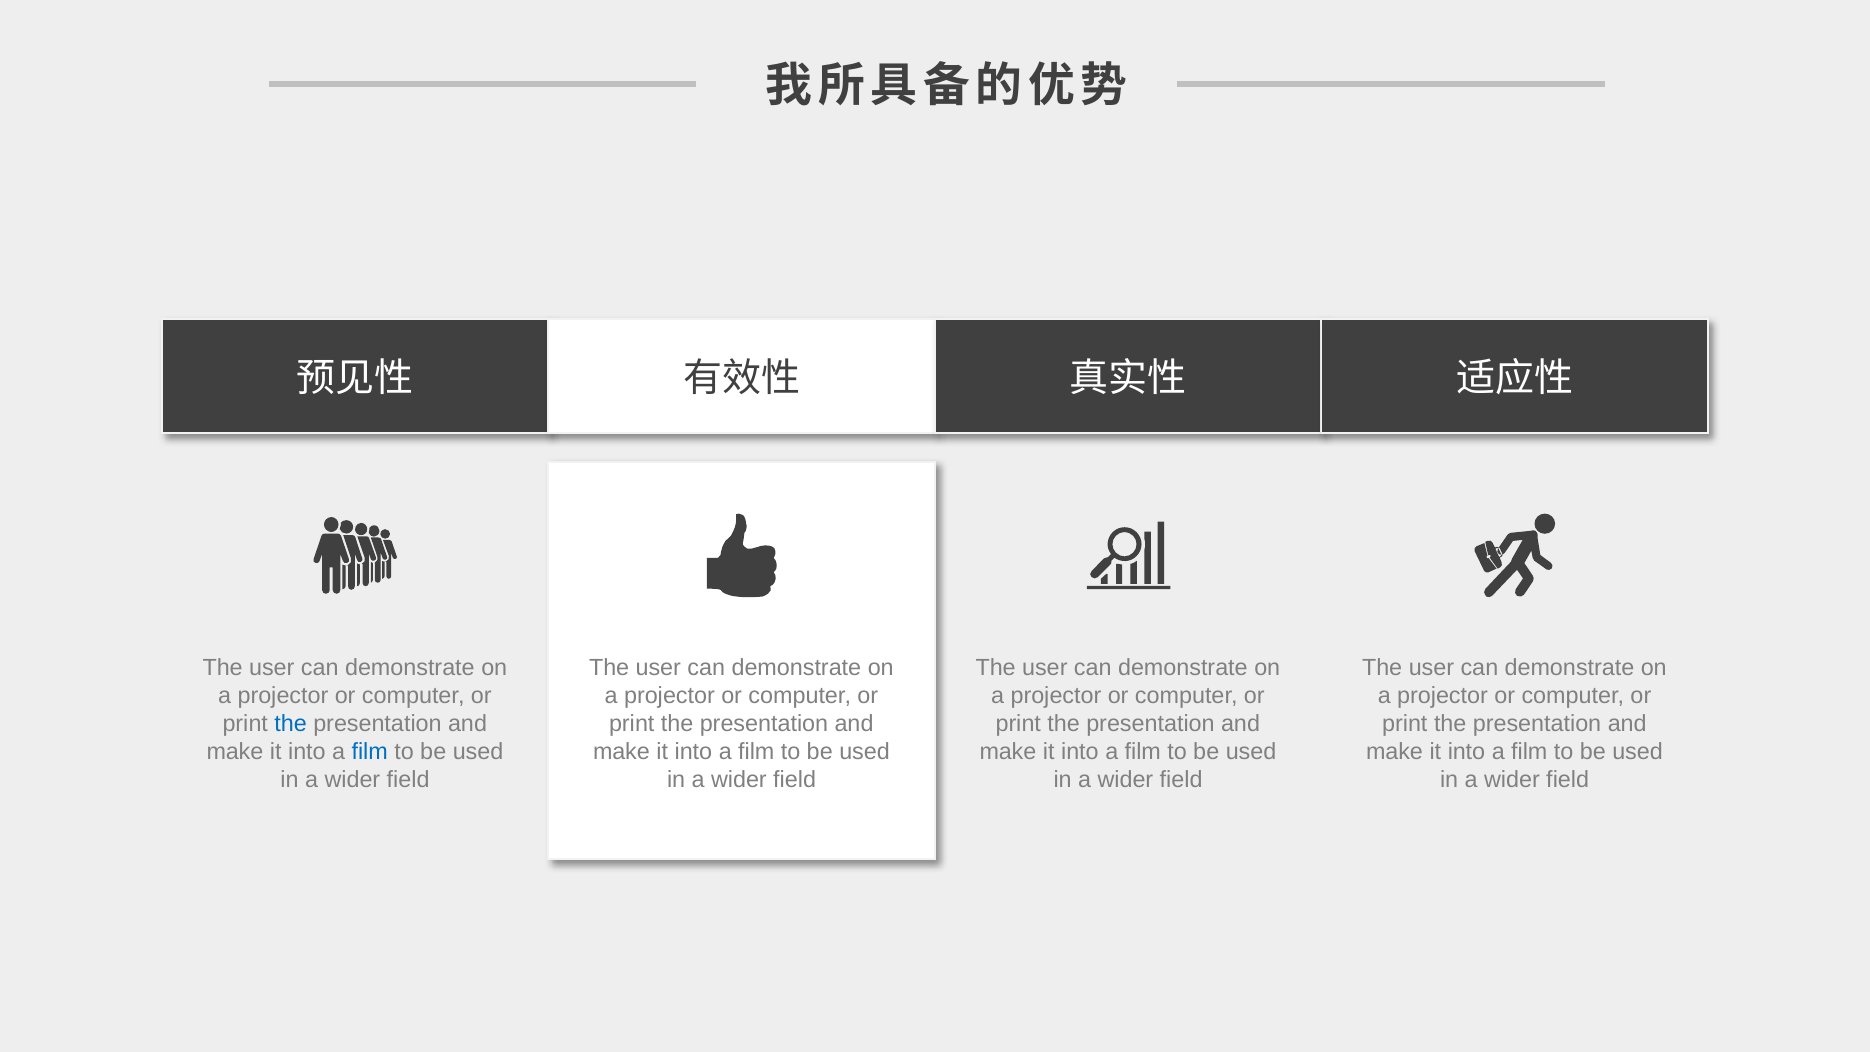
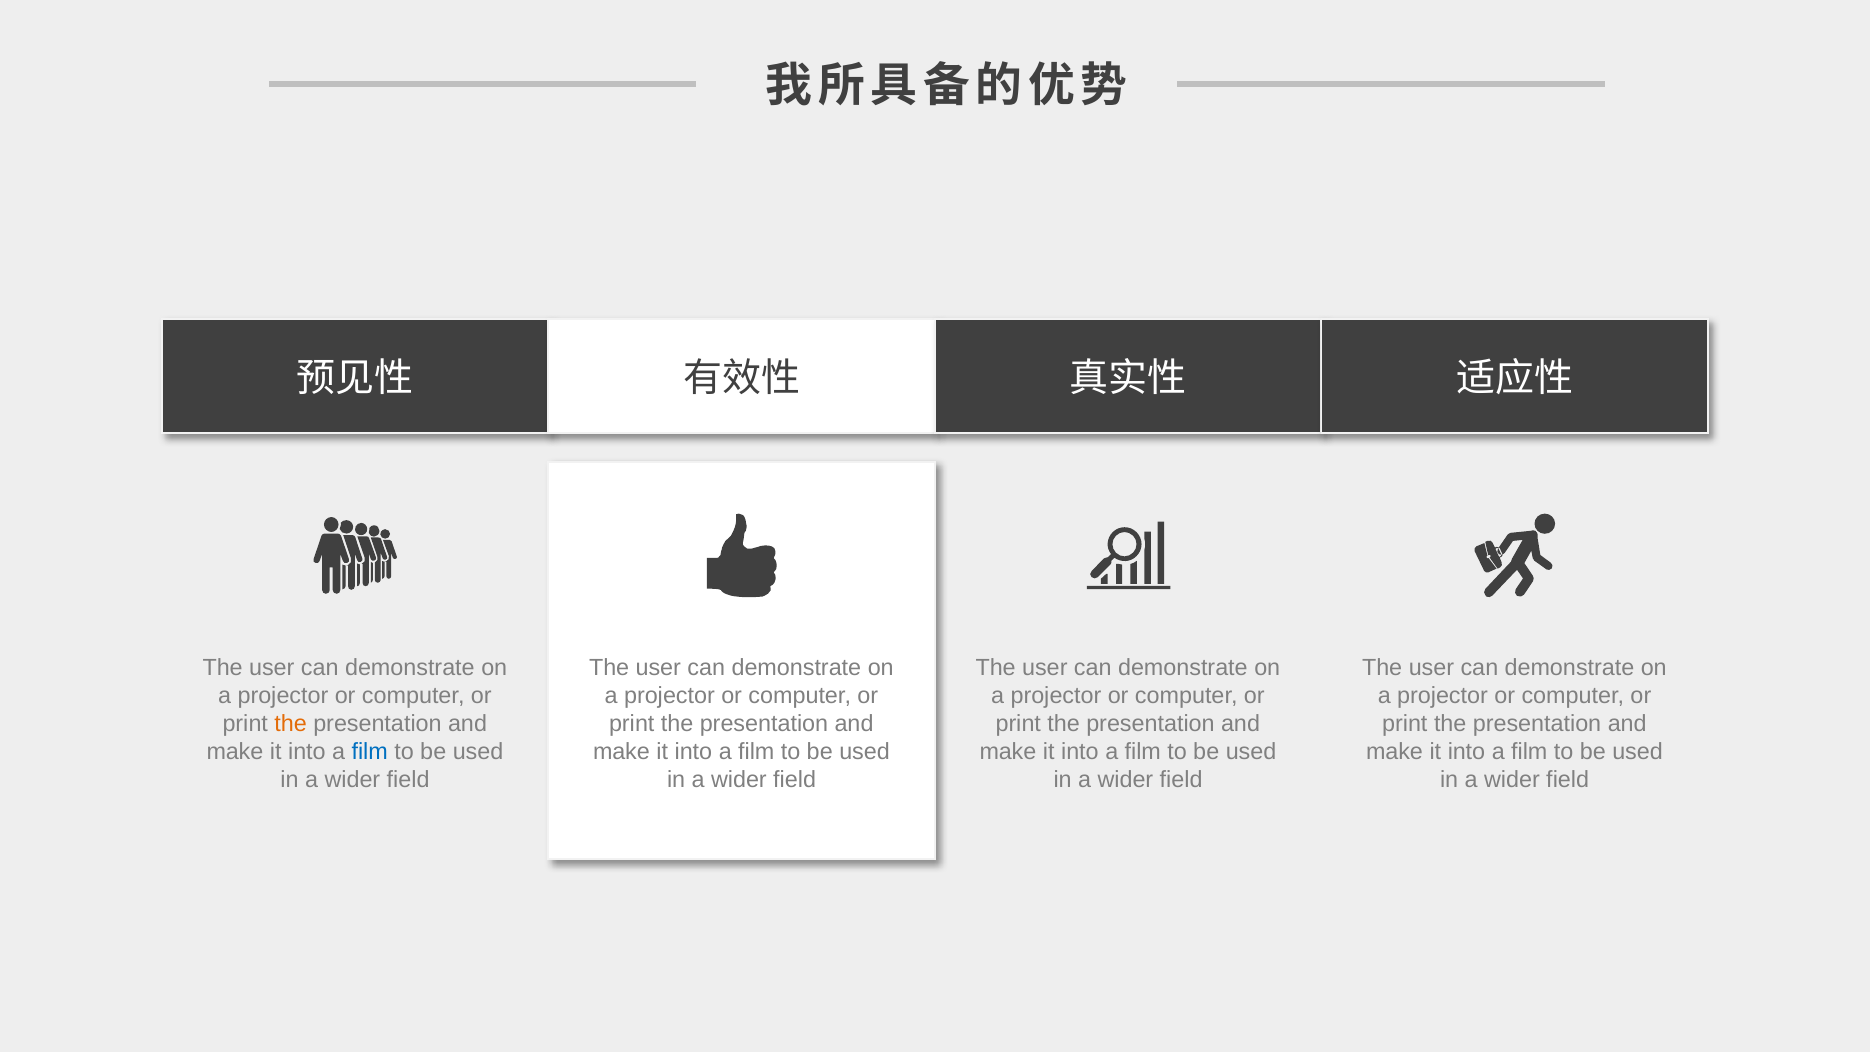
the colour: blue -> orange (291, 724)
